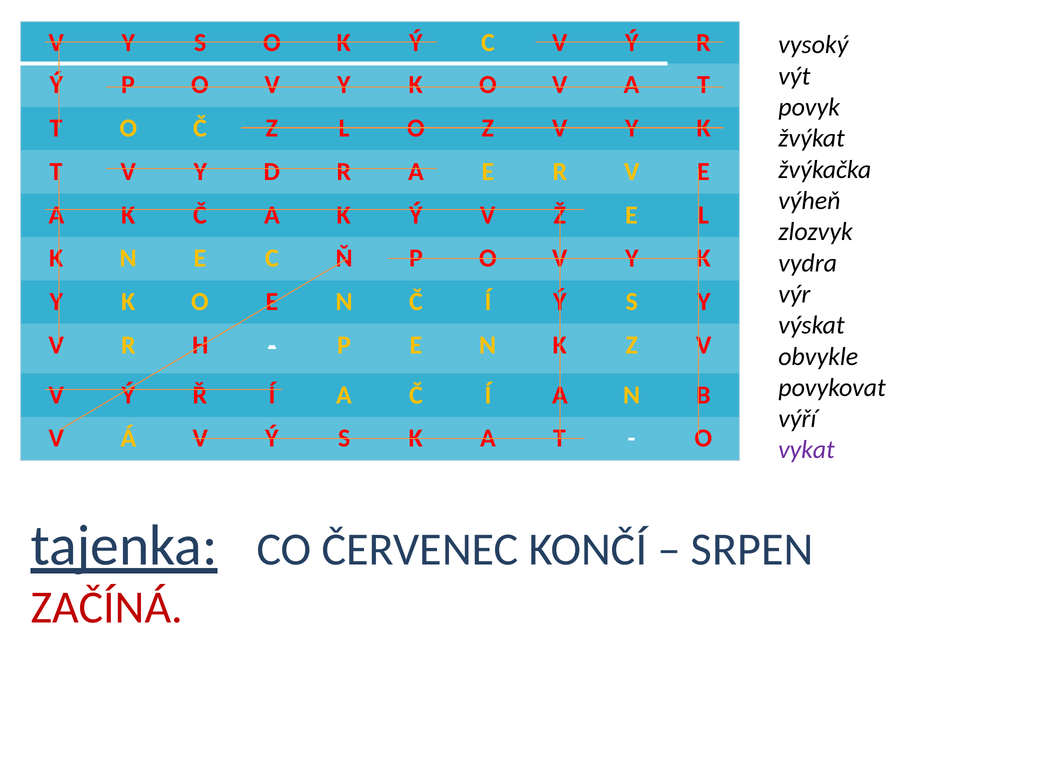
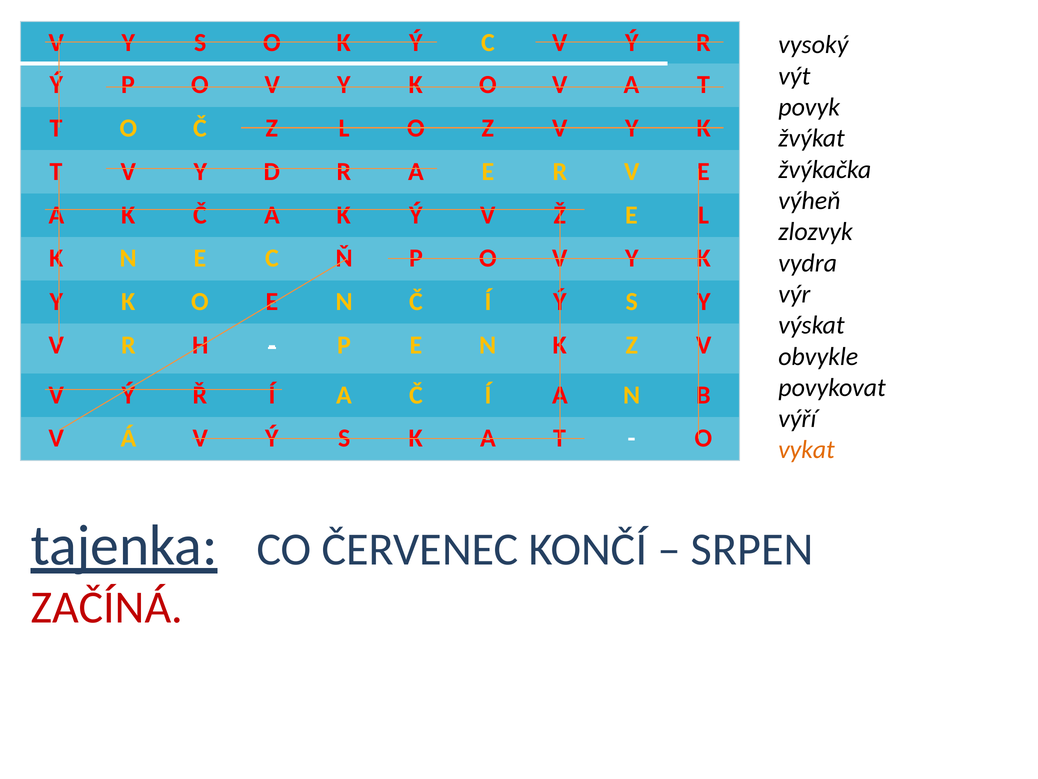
vykat colour: purple -> orange (807, 450)
